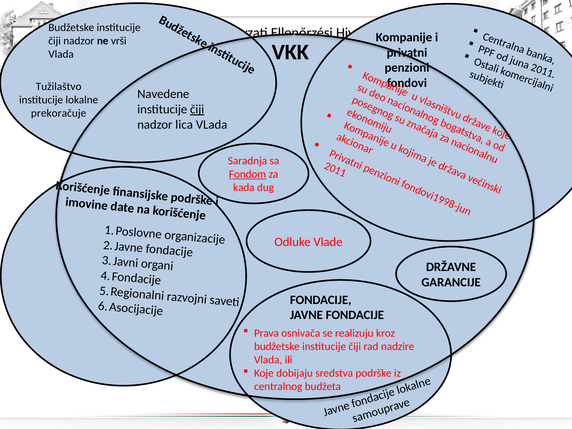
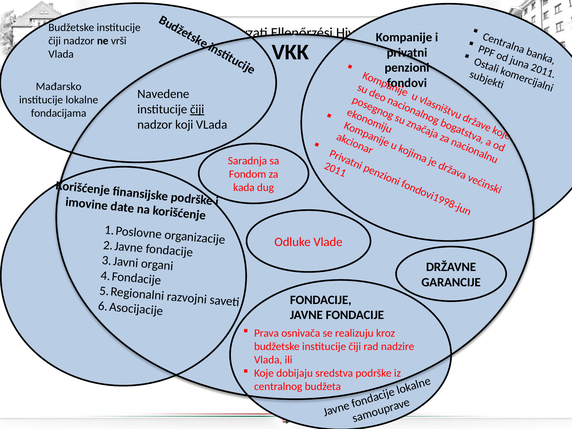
Tužilaštvo: Tužilaštvo -> Mađarsko (59, 86)
prekoračuje: prekoračuje -> fondacijama (59, 113)
lica: lica -> koji (184, 125)
Fondom underline: present -> none (248, 174)
